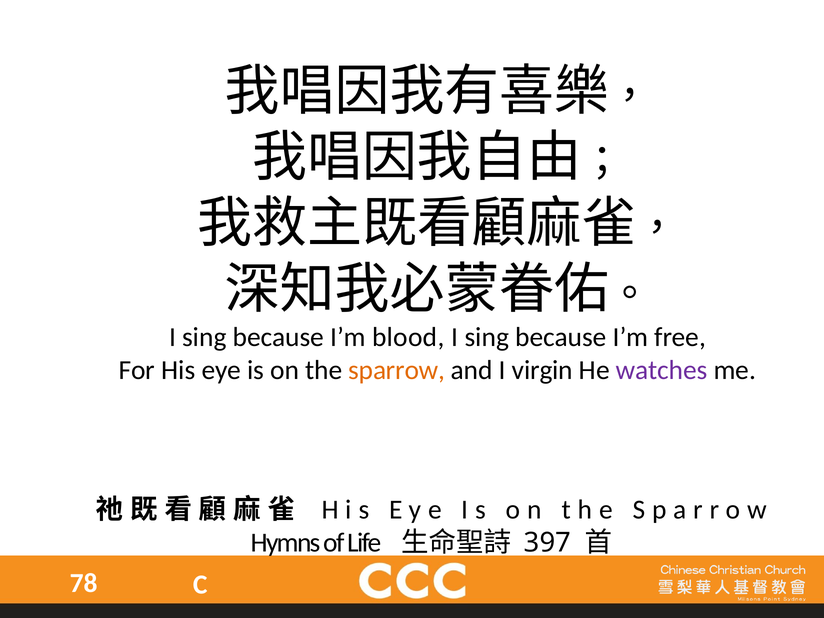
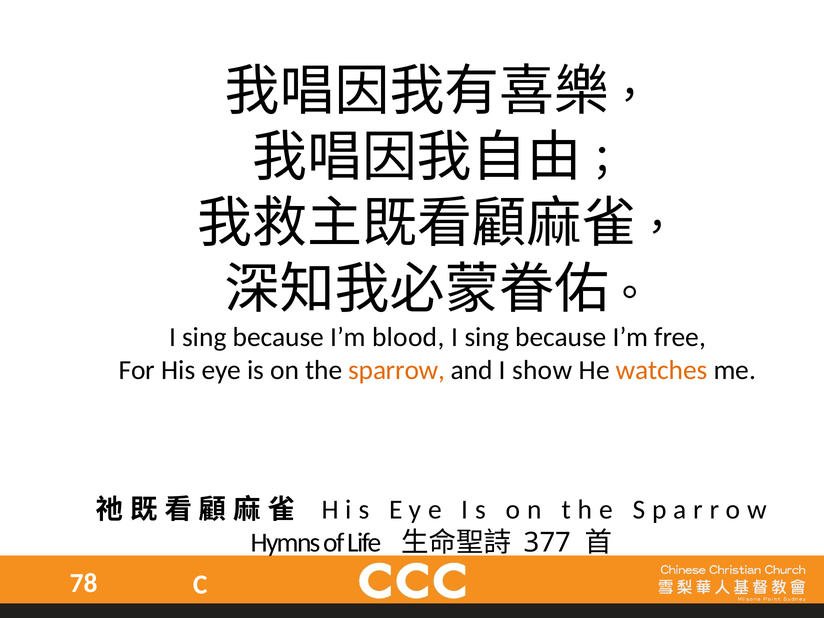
virgin: virgin -> show (542, 370)
watches colour: purple -> orange (662, 370)
397: 397 -> 377 (547, 543)
